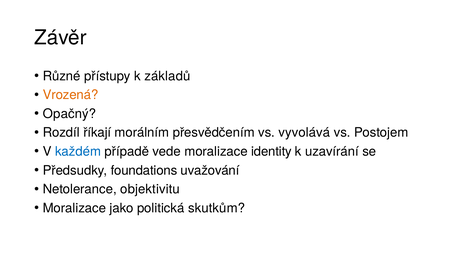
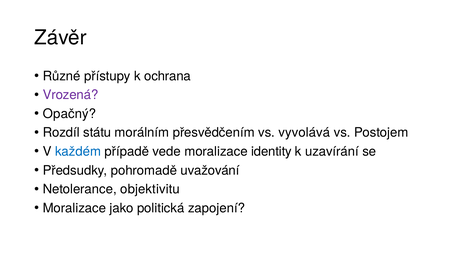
základů: základů -> ochrana (168, 76)
Vrozená colour: orange -> purple (71, 95)
říkají: říkají -> státu (97, 133)
foundations: foundations -> pohromadě (144, 170)
skutkům: skutkům -> zapojení (217, 208)
